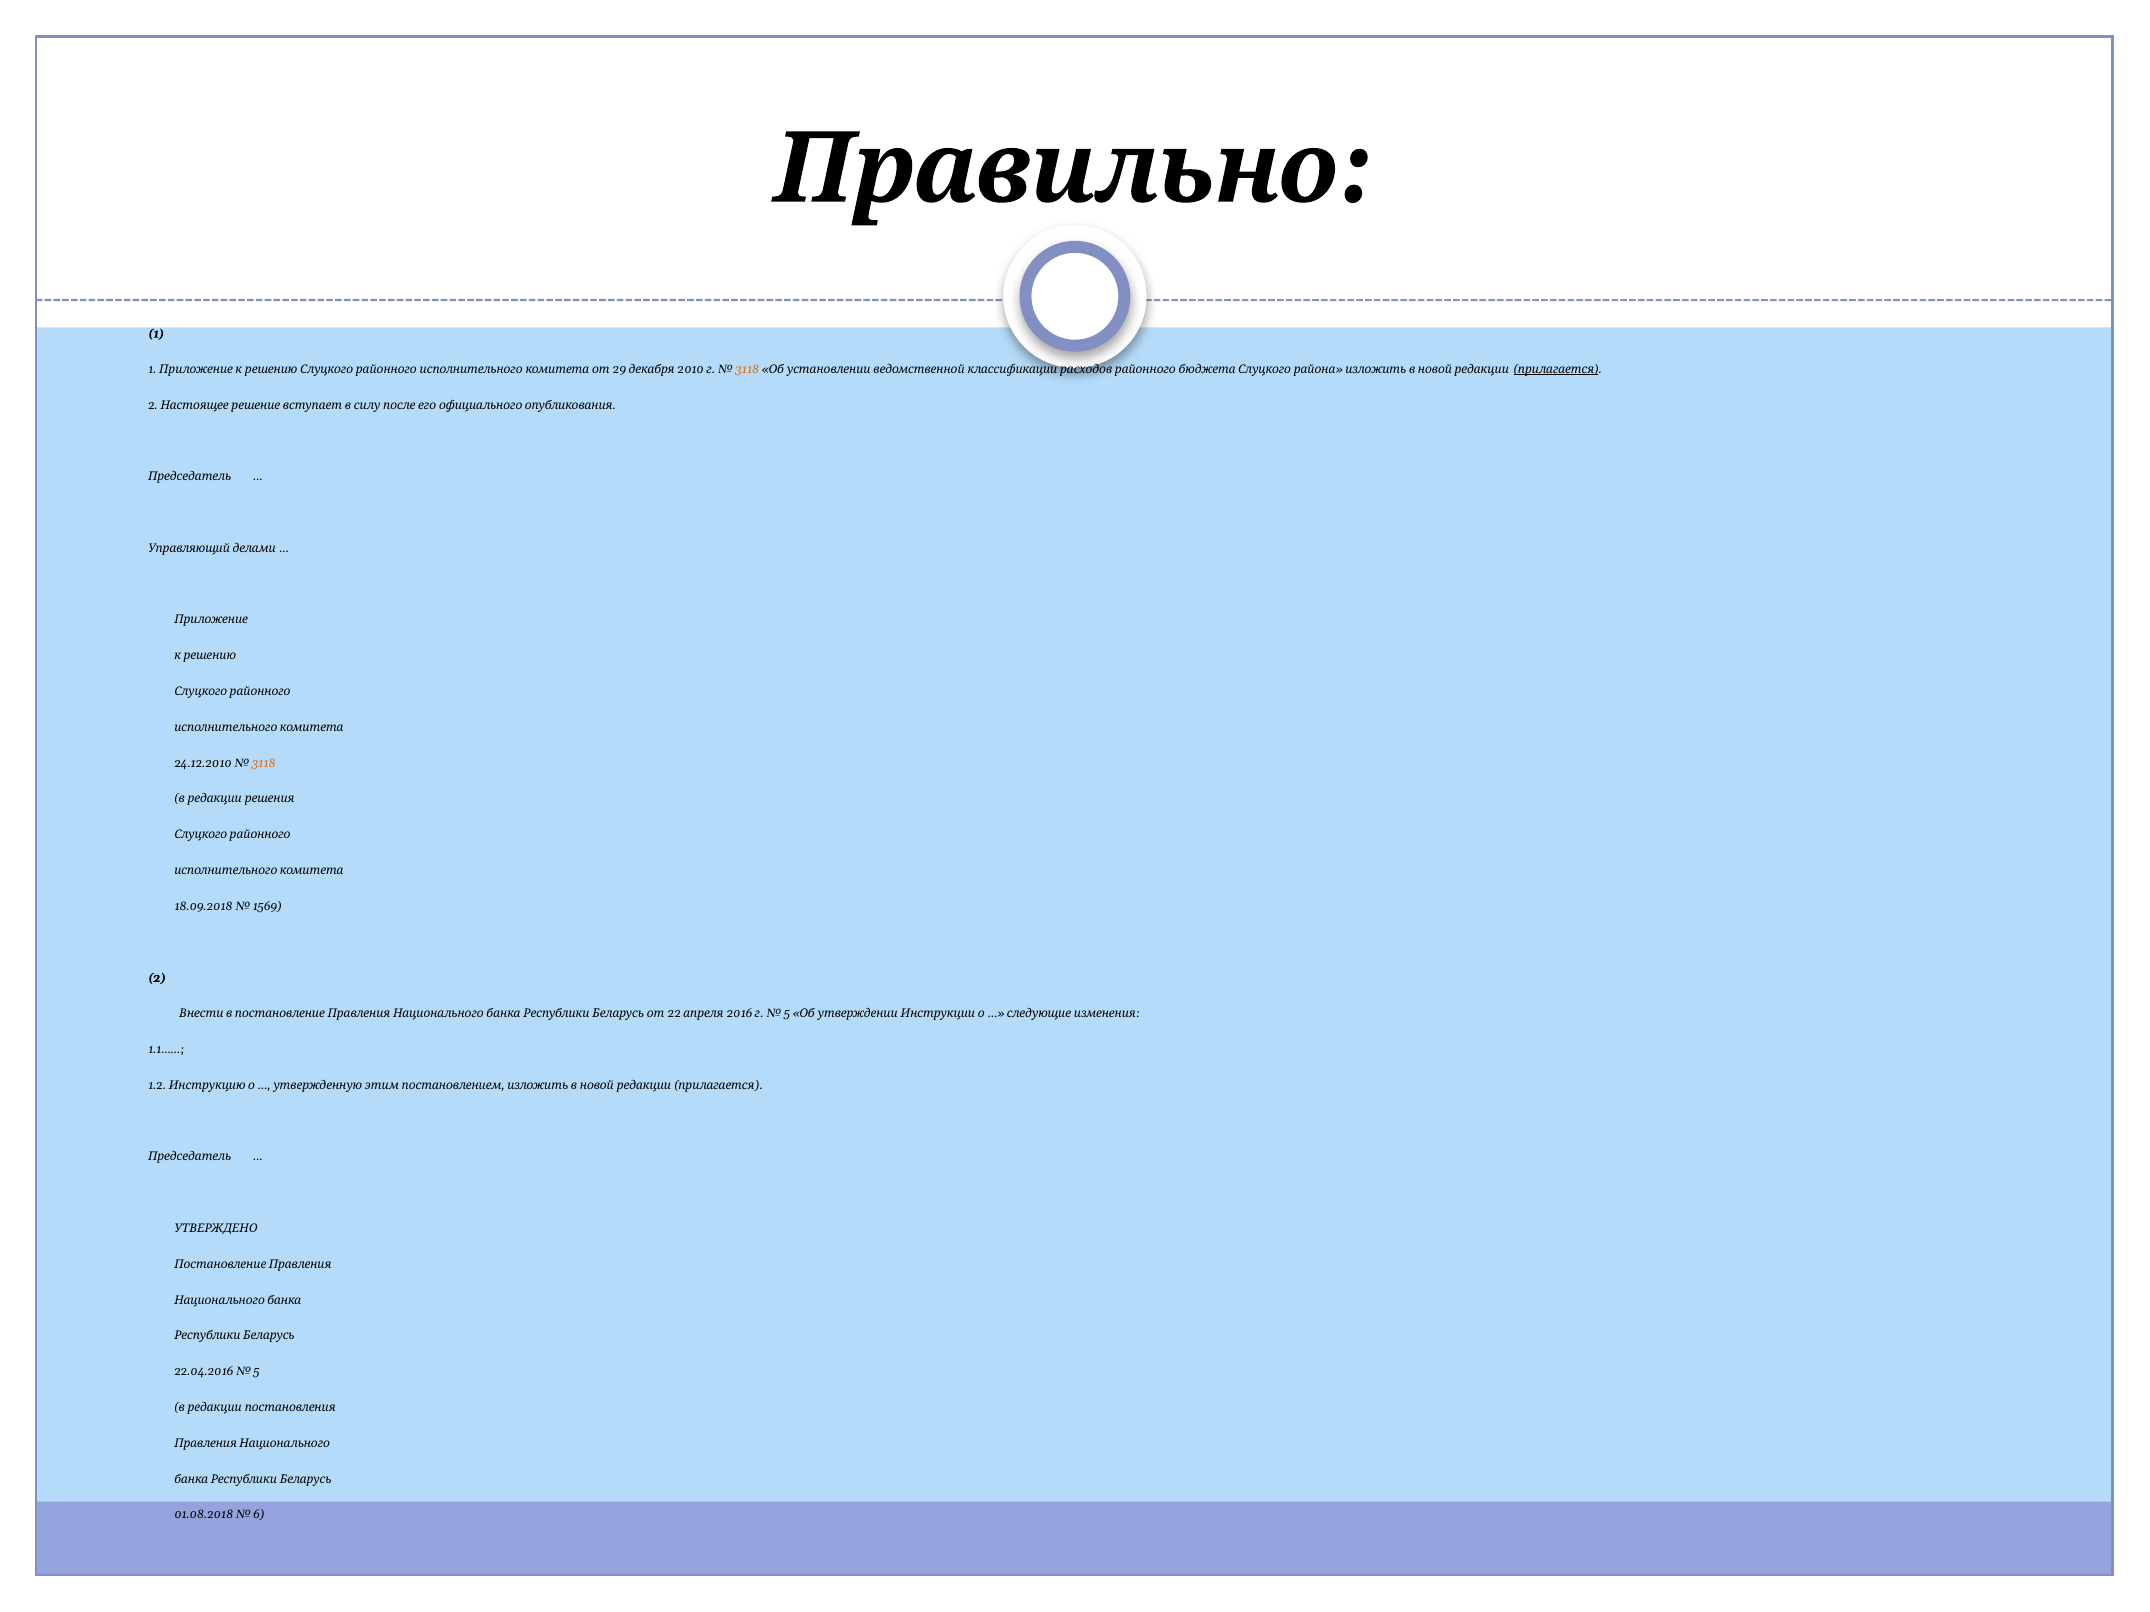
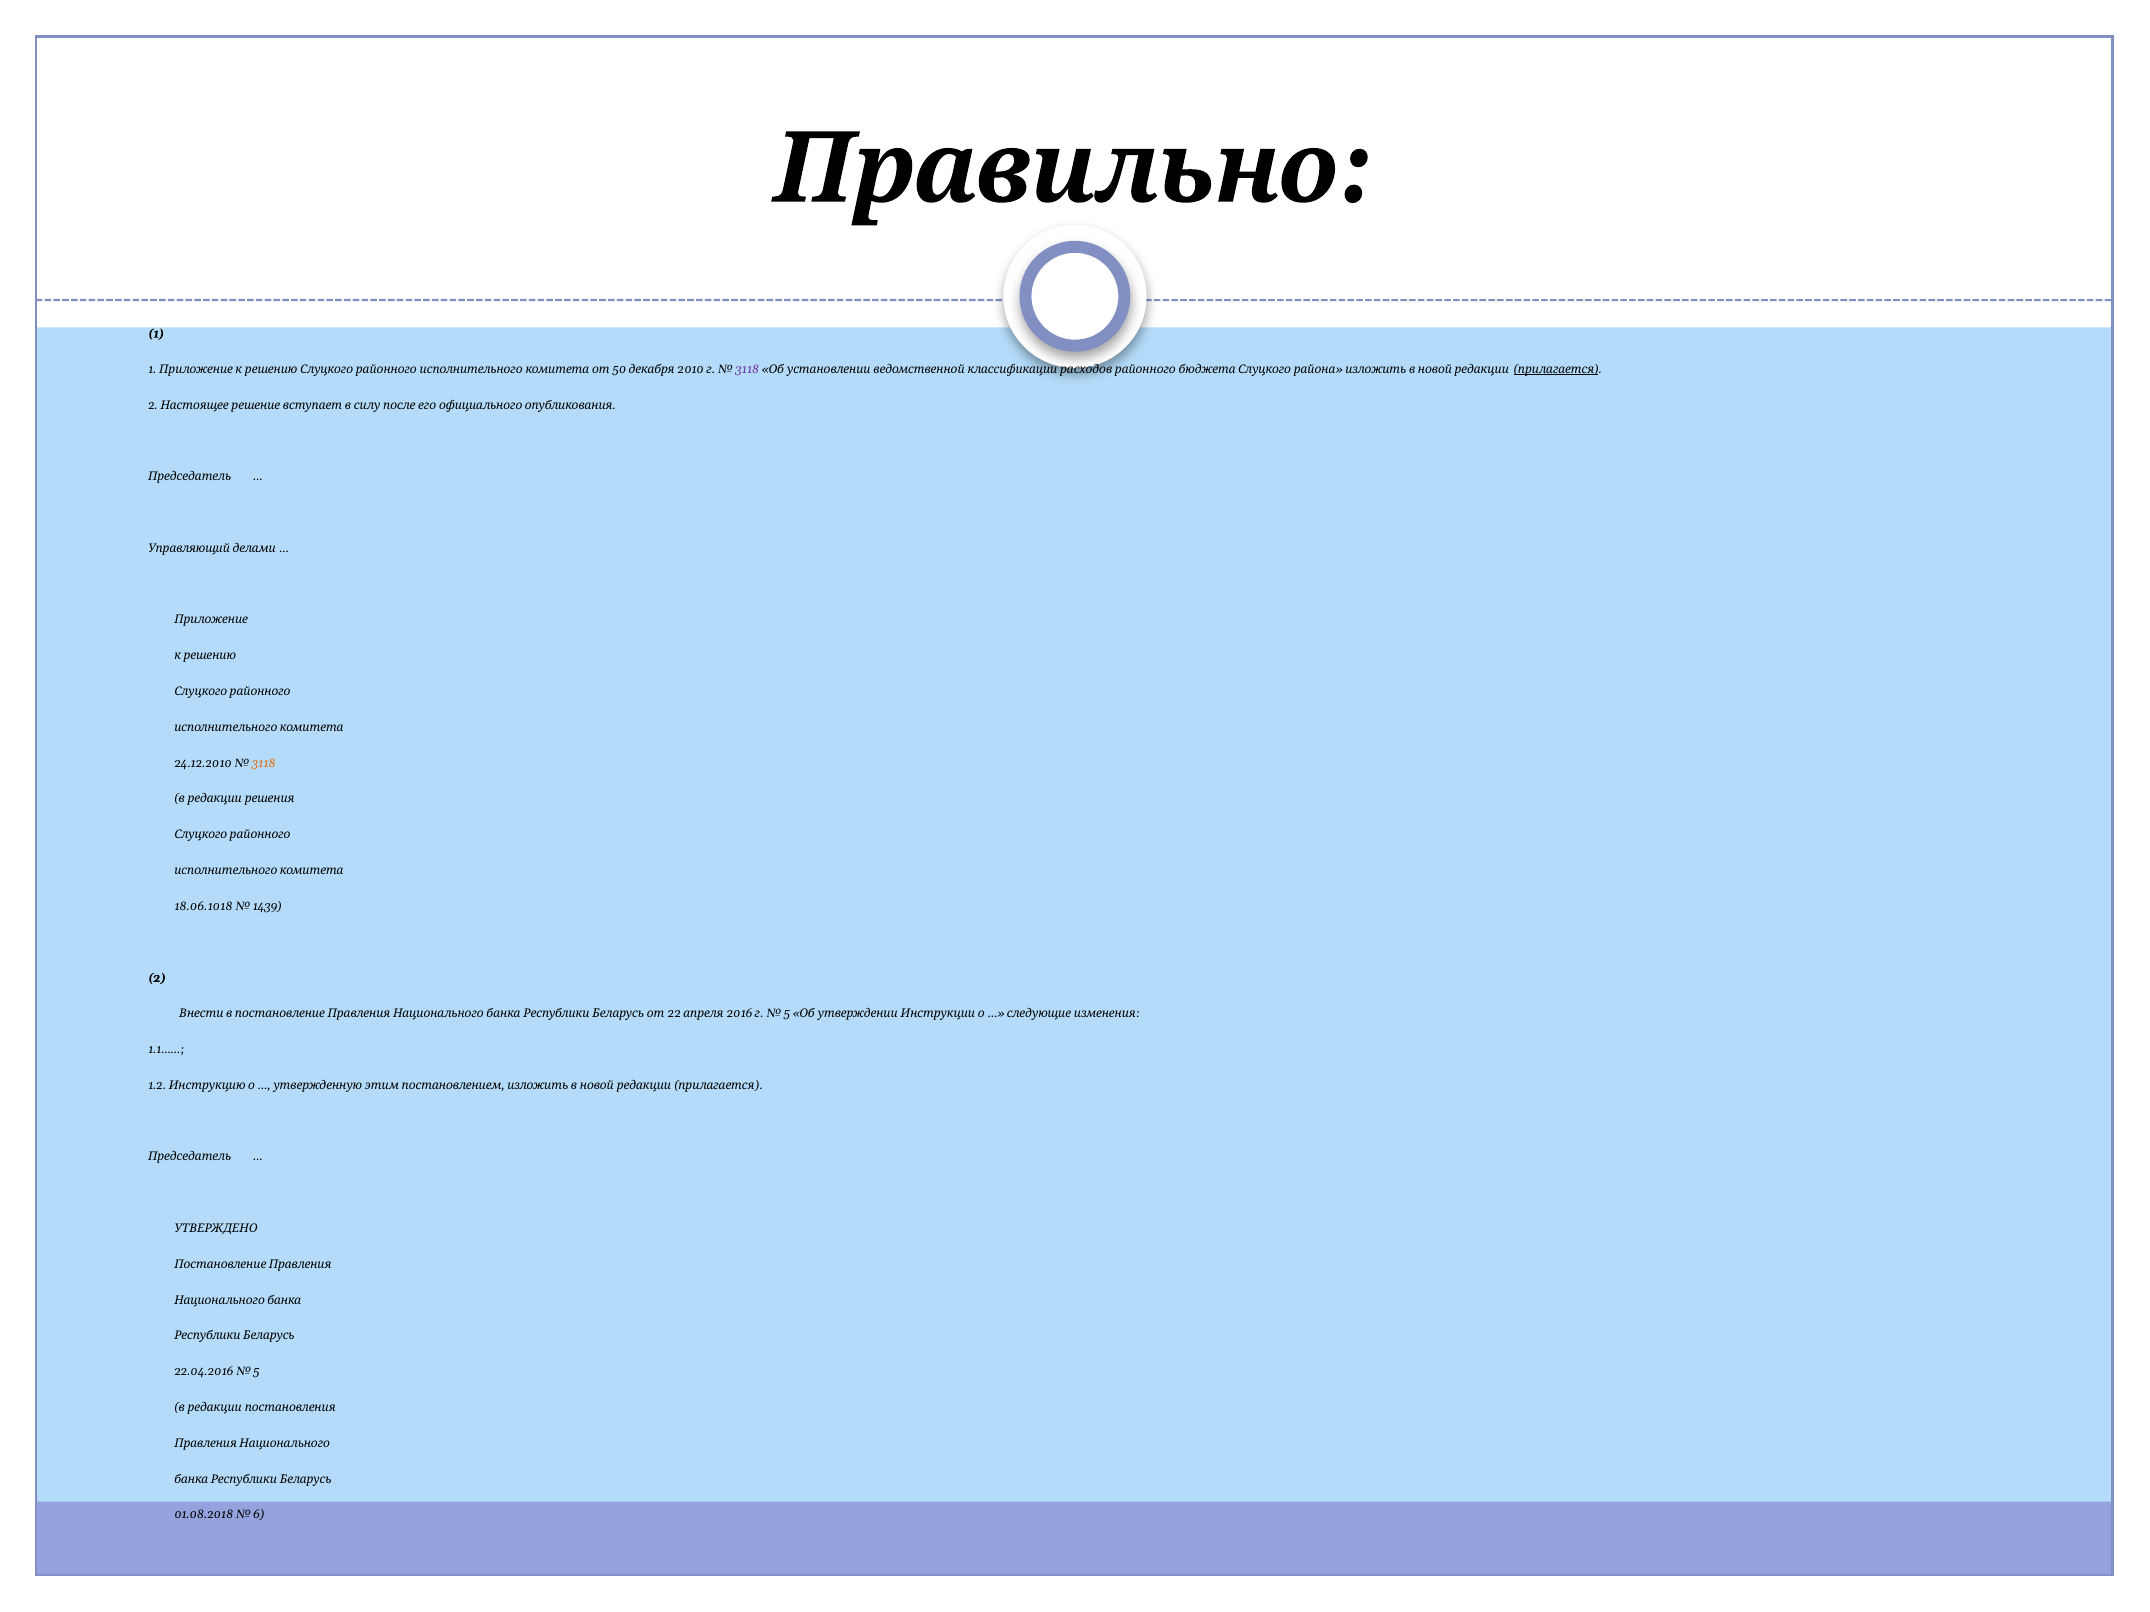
29: 29 -> 50 (619, 370)
3118 colour: orange -> purple (747, 370)
18.09.2018: 18.09.2018 -> 18.06.1018 (203, 907)
1569: 1569 -> 1439 (267, 907)
